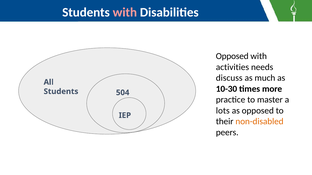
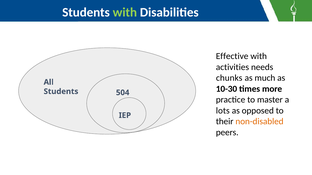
with colour: pink -> light green (125, 13)
Opposed: Opposed -> Effective (232, 56)
discuss: discuss -> chunks (229, 78)
